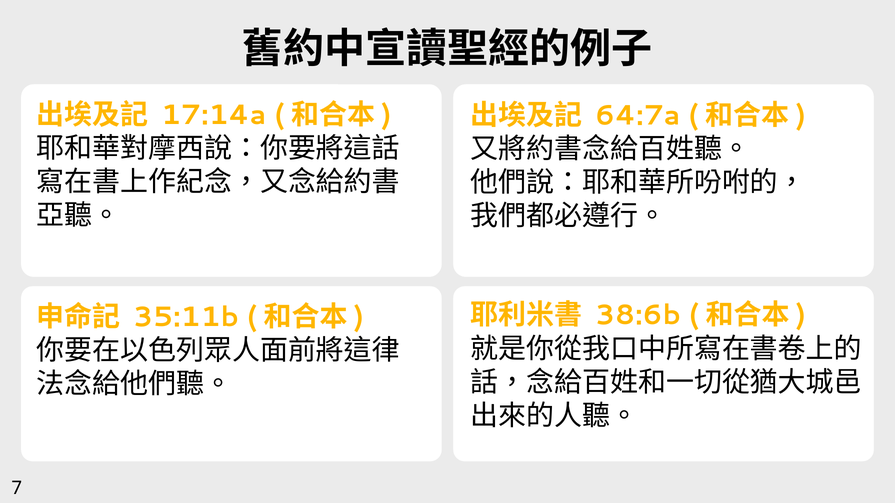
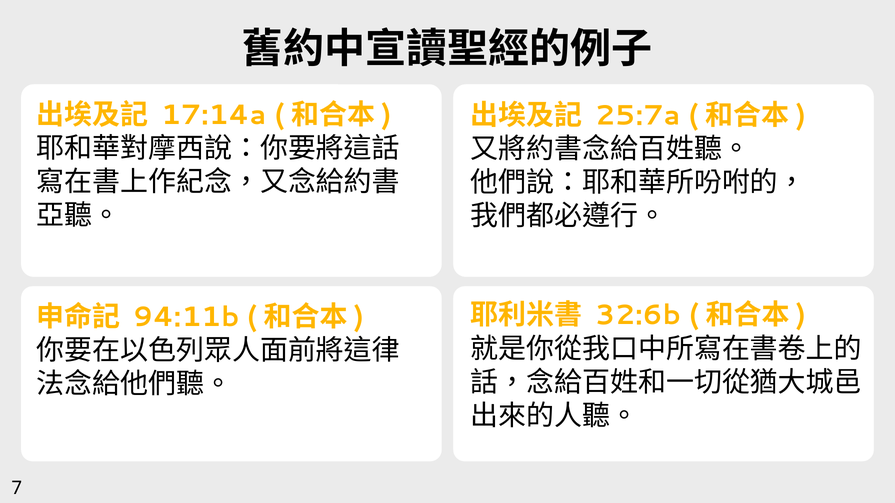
64:7a: 64:7a -> 25:7a (638, 115)
38:6b: 38:6b -> 32:6b (638, 316)
35:11b: 35:11b -> 94:11b (186, 317)
